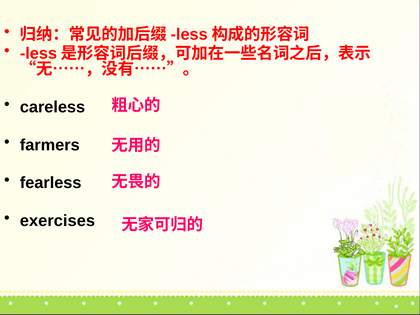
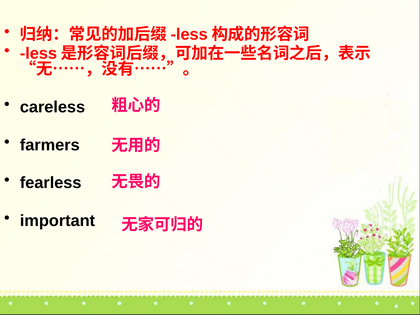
exercises: exercises -> important (57, 221)
